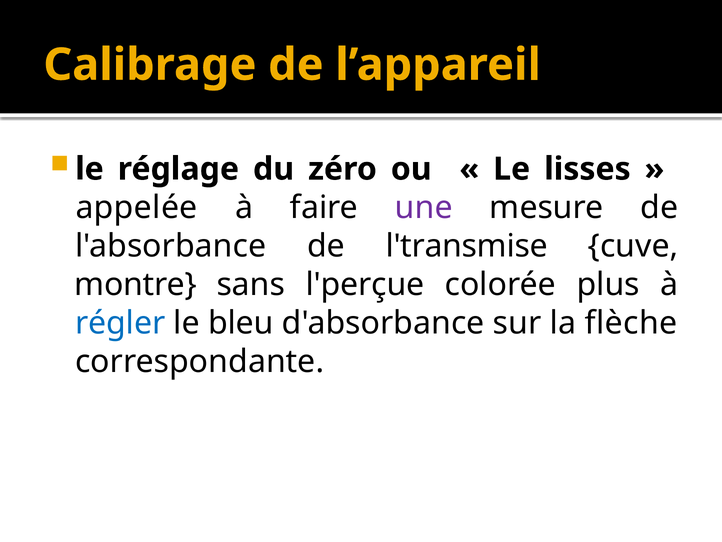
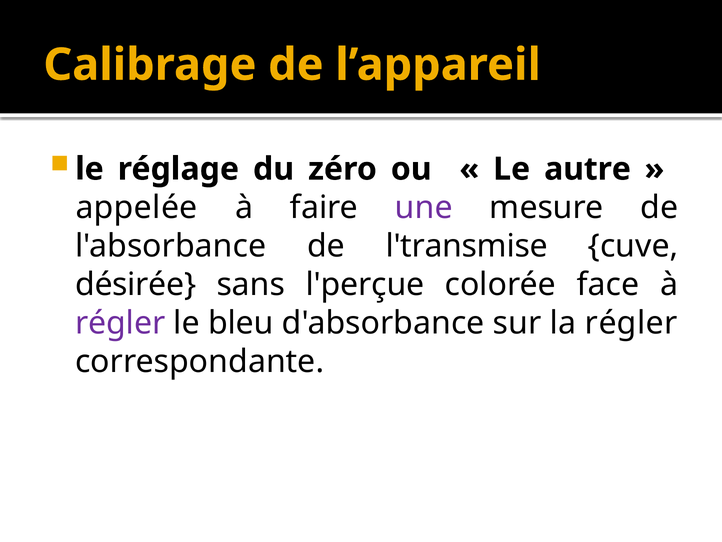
lisses: lisses -> autre (588, 169)
montre: montre -> désirée (136, 284)
plus: plus -> face (608, 284)
régler colour: blue -> purple (120, 323)
la flèche: flèche -> régler (631, 323)
